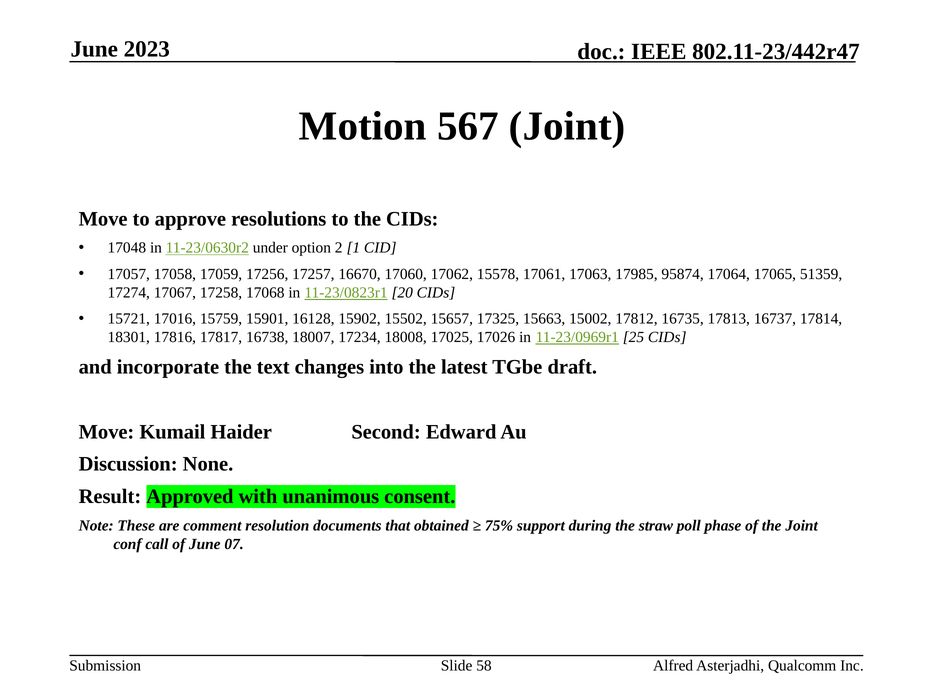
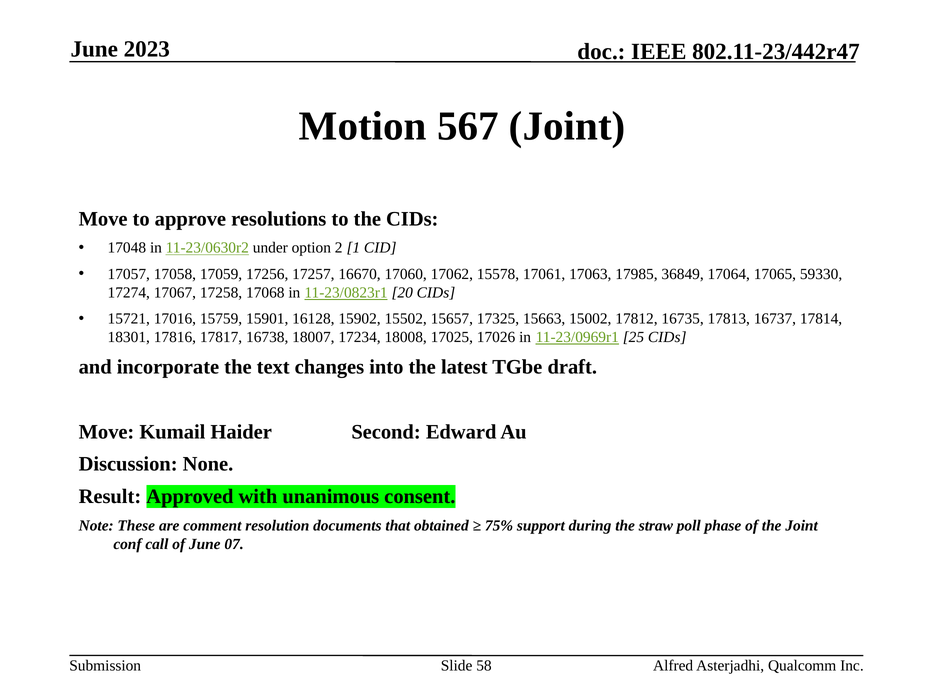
95874: 95874 -> 36849 (683, 274)
51359: 51359 -> 59330 (821, 274)
